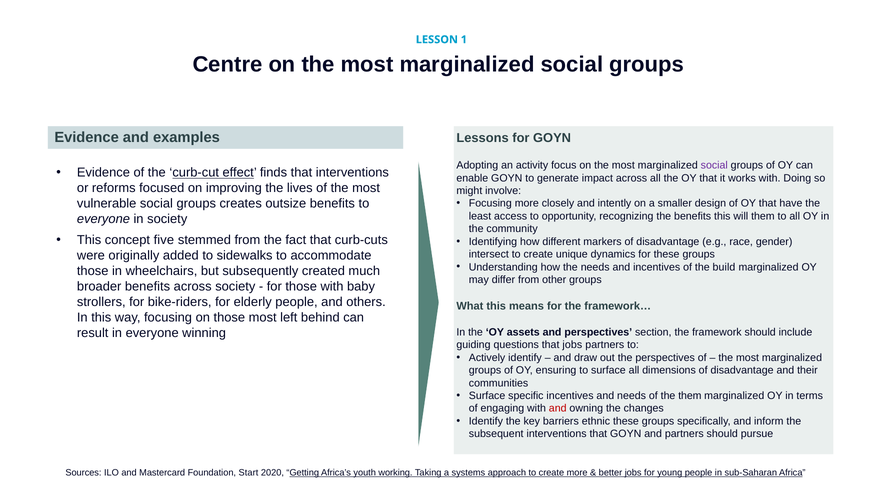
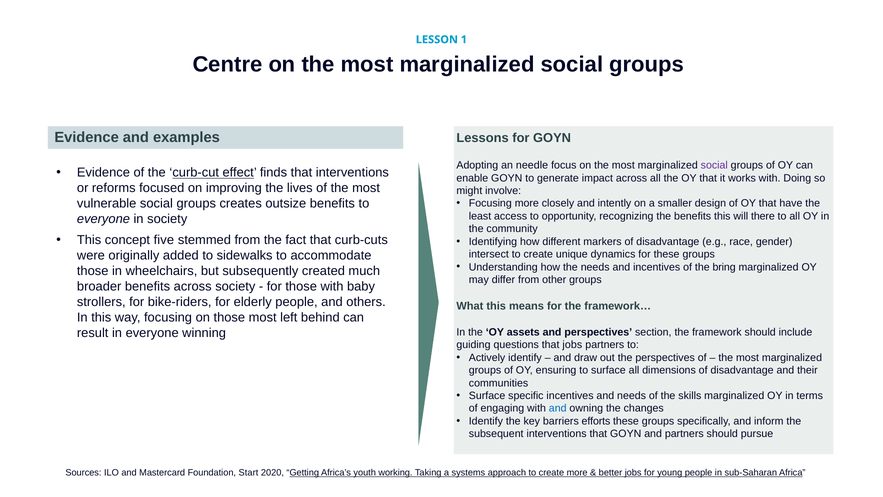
activity: activity -> needle (532, 165)
will them: them -> there (763, 216)
build: build -> bring (724, 267)
the them: them -> skills (690, 395)
and colour: red -> blue (558, 408)
ethnic: ethnic -> efforts (596, 421)
